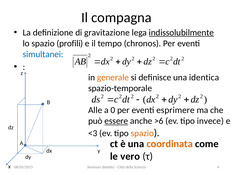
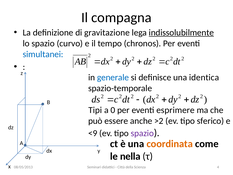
profili: profili -> curvo (70, 43)
generale colour: orange -> blue (113, 77)
Alle: Alle -> Tipi (95, 110)
essere underline: present -> none (116, 121)
>6: >6 -> >2 (159, 121)
invece: invece -> sferico (210, 121)
<3: <3 -> <9 (93, 133)
spazio colour: orange -> purple (142, 133)
vero: vero -> nella (130, 156)
